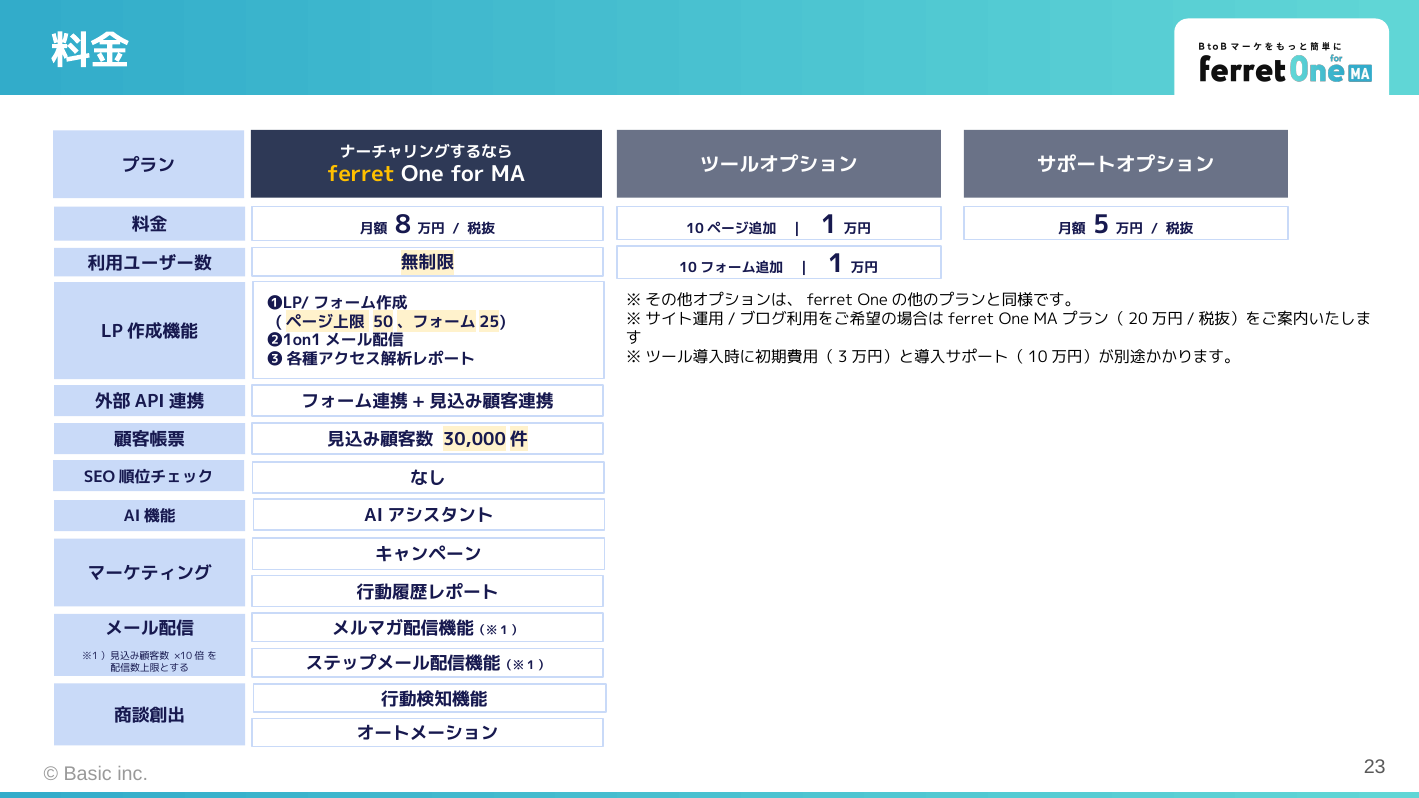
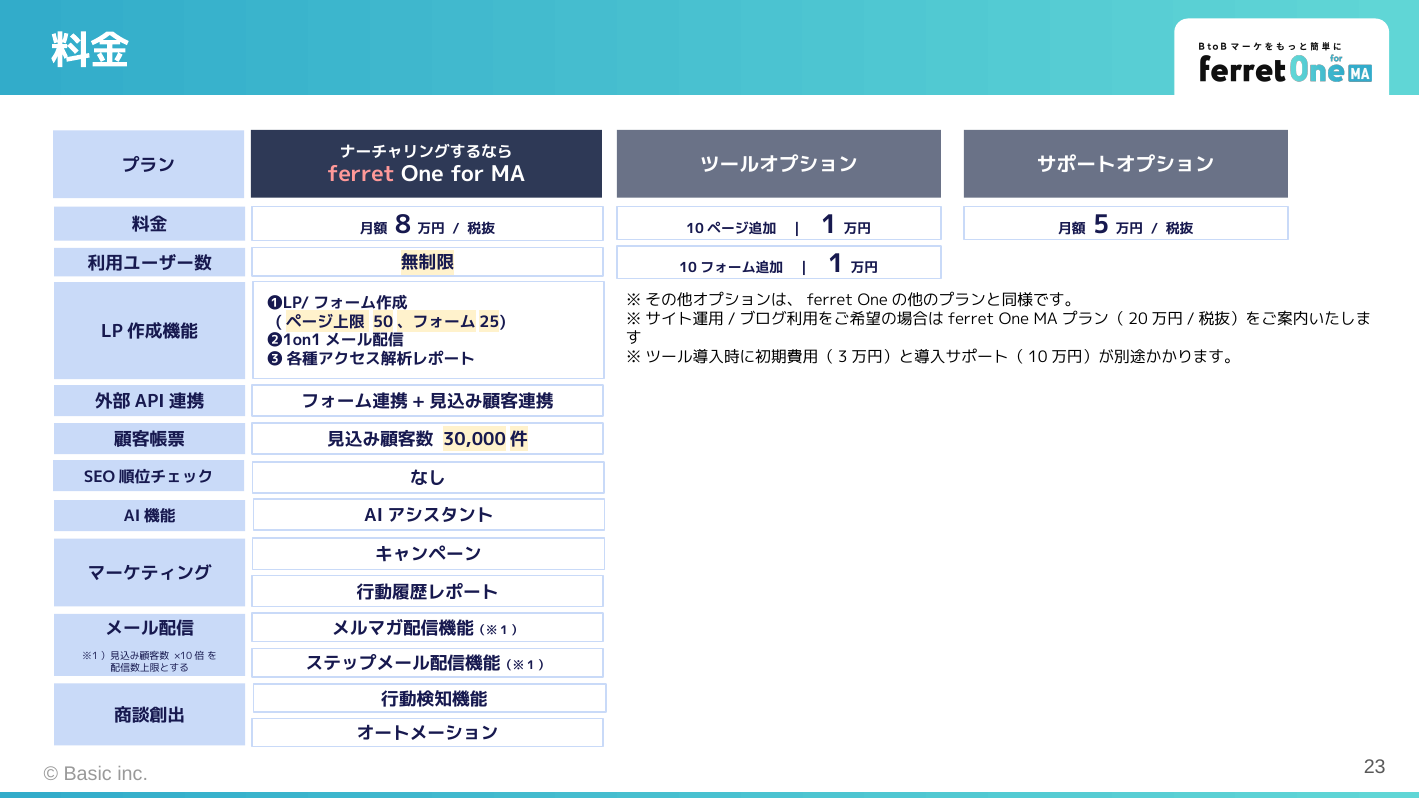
ferret colour: yellow -> pink (361, 175)
